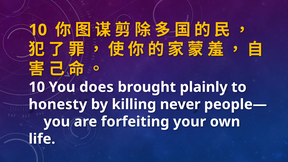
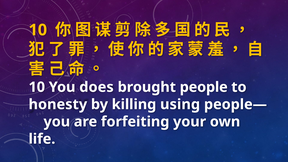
plainly: plainly -> people (204, 87)
never: never -> using (180, 104)
